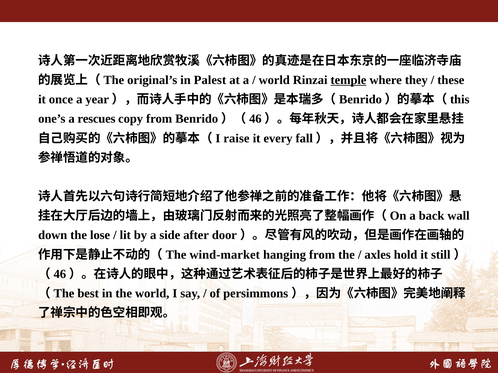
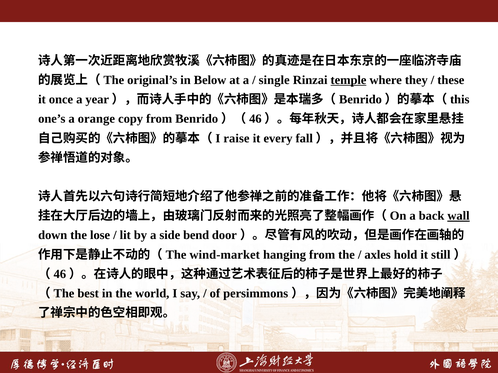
Palest: Palest -> Below (210, 80)
world: world -> single (274, 80)
rescues: rescues -> orange (96, 119)
wall underline: none -> present (459, 216)
after: after -> bend (196, 236)
